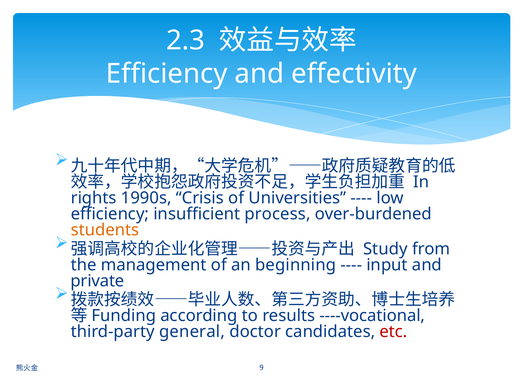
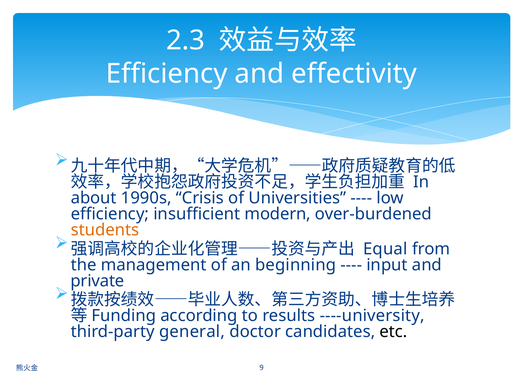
rights: rights -> about (94, 198)
process: process -> modern (278, 214)
Study: Study -> Equal (385, 249)
----vocational: ----vocational -> ----university (372, 316)
etc colour: red -> black (393, 332)
